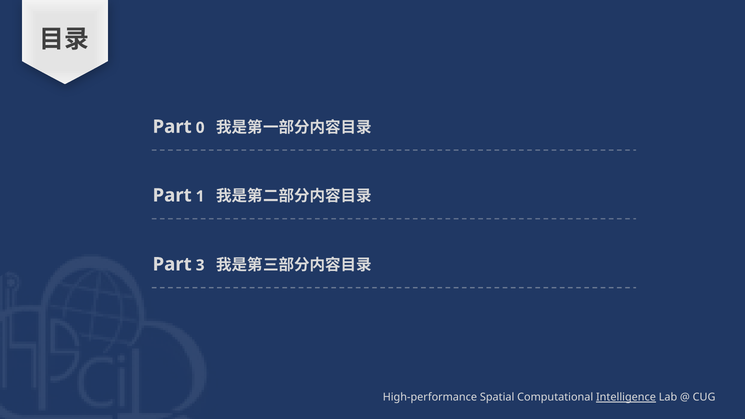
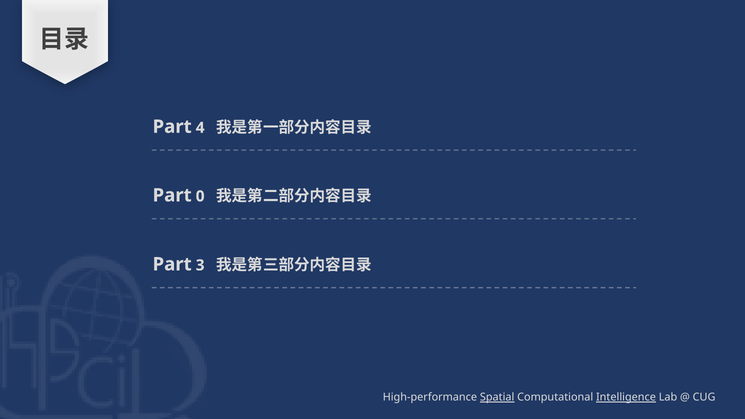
0: 0 -> 4 (200, 128)
1: 1 -> 0 (200, 196)
Spatial underline: none -> present (497, 397)
